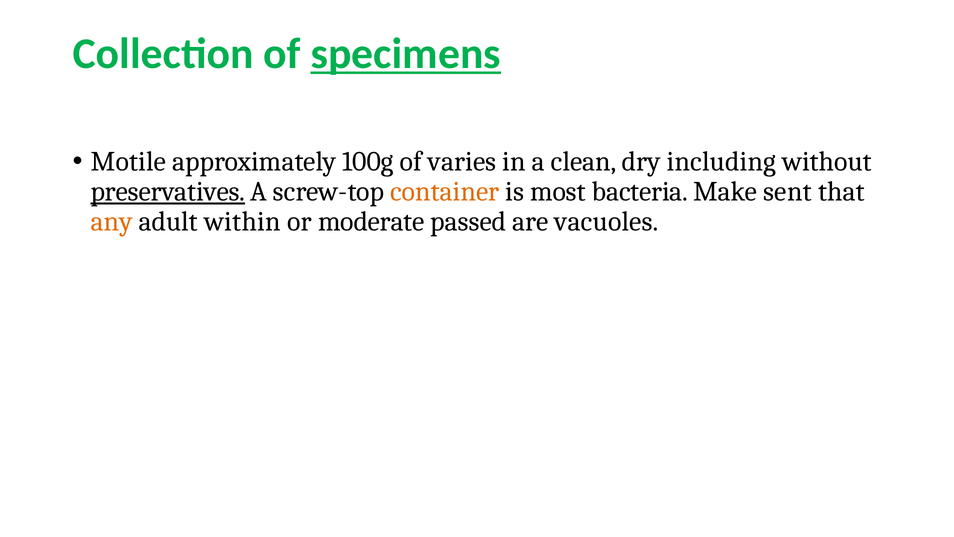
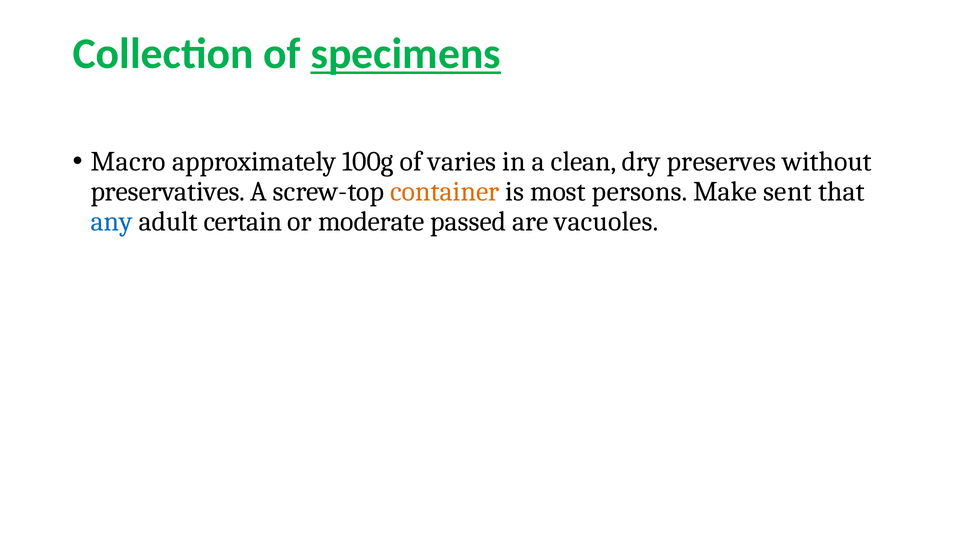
Motile: Motile -> Macro (128, 161)
including: including -> preserves (721, 161)
preservatives underline: present -> none (168, 191)
bacteria: bacteria -> persons (640, 191)
any colour: orange -> blue (112, 221)
within: within -> certain (243, 221)
